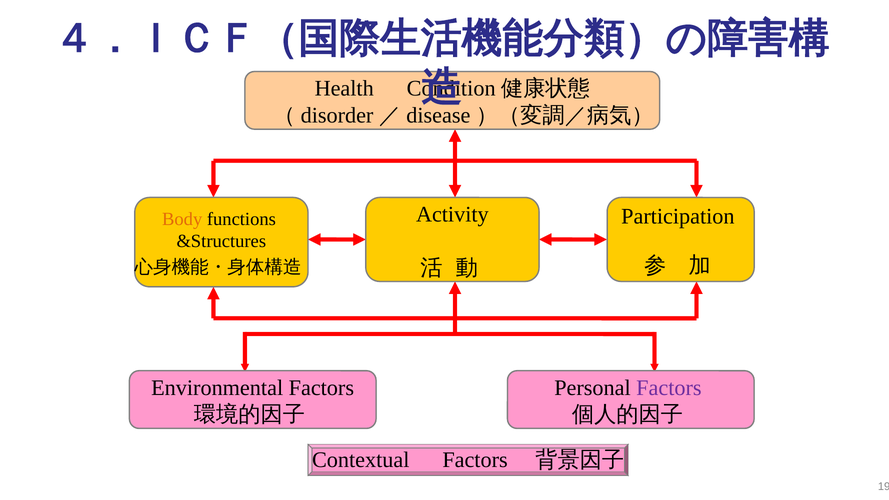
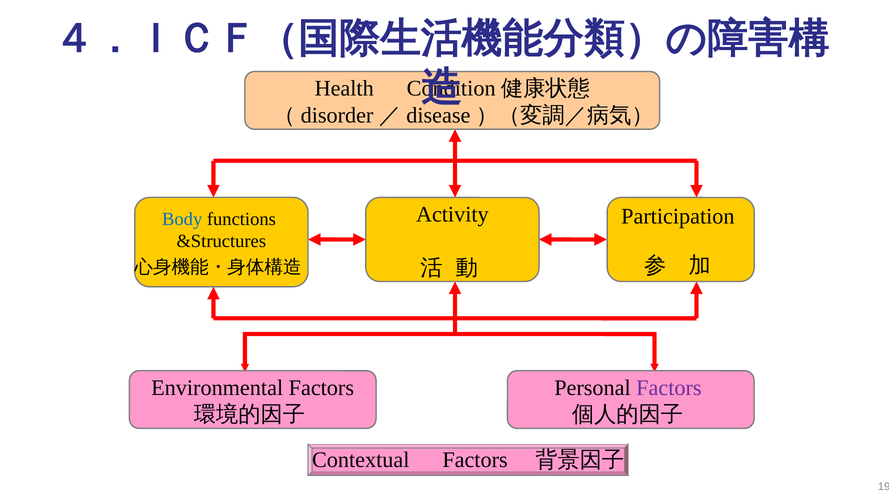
Body colour: orange -> blue (182, 219)
